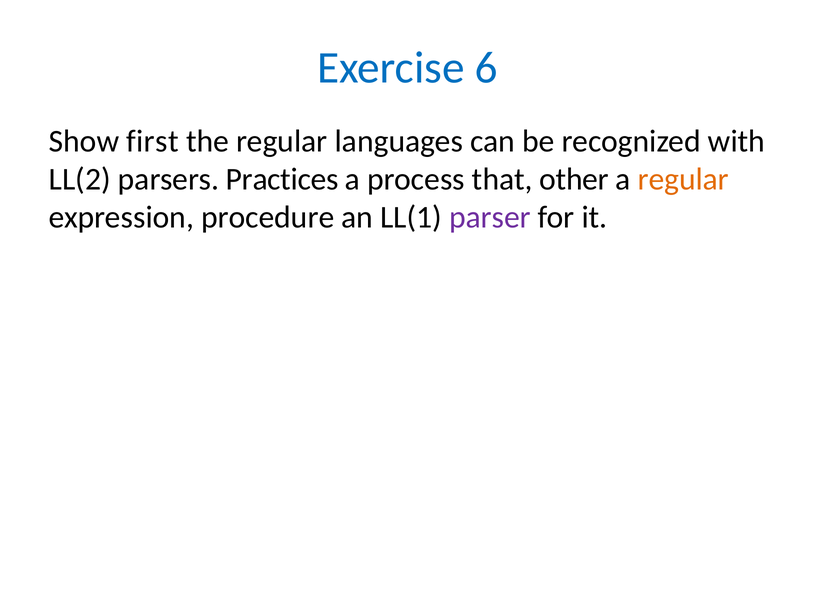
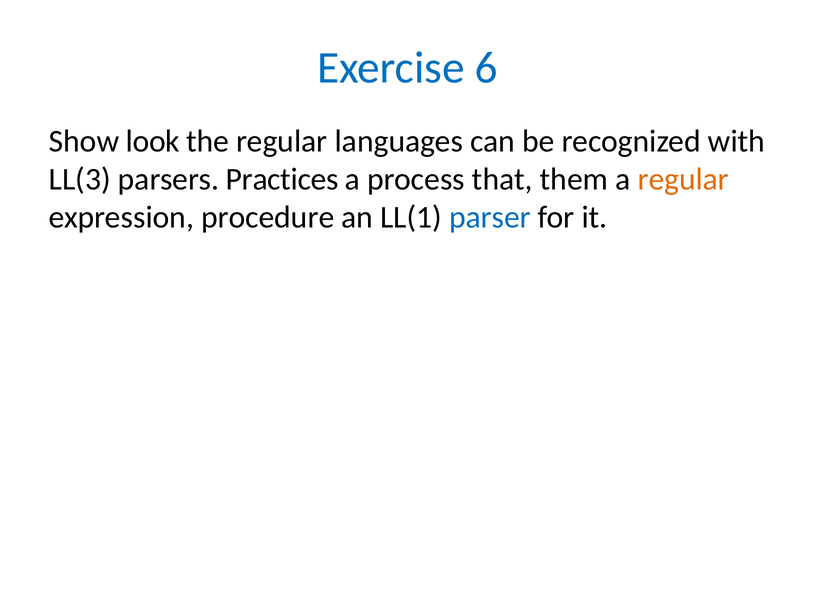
first: first -> look (153, 141)
LL(2: LL(2 -> LL(3 (80, 179)
other: other -> them (574, 179)
parser colour: purple -> blue (490, 217)
